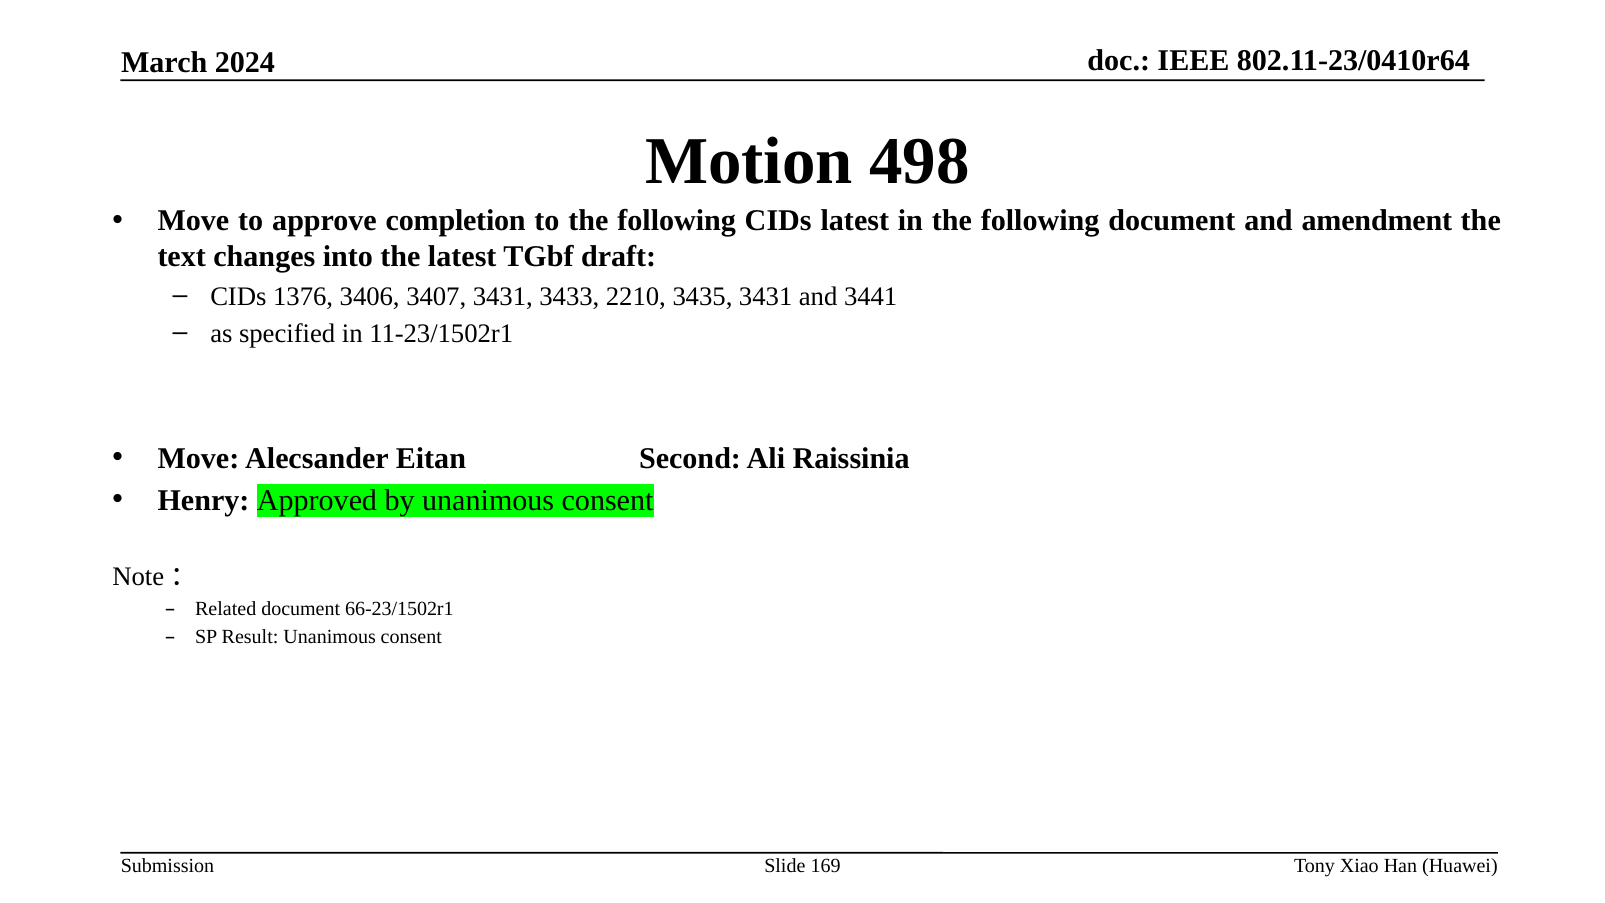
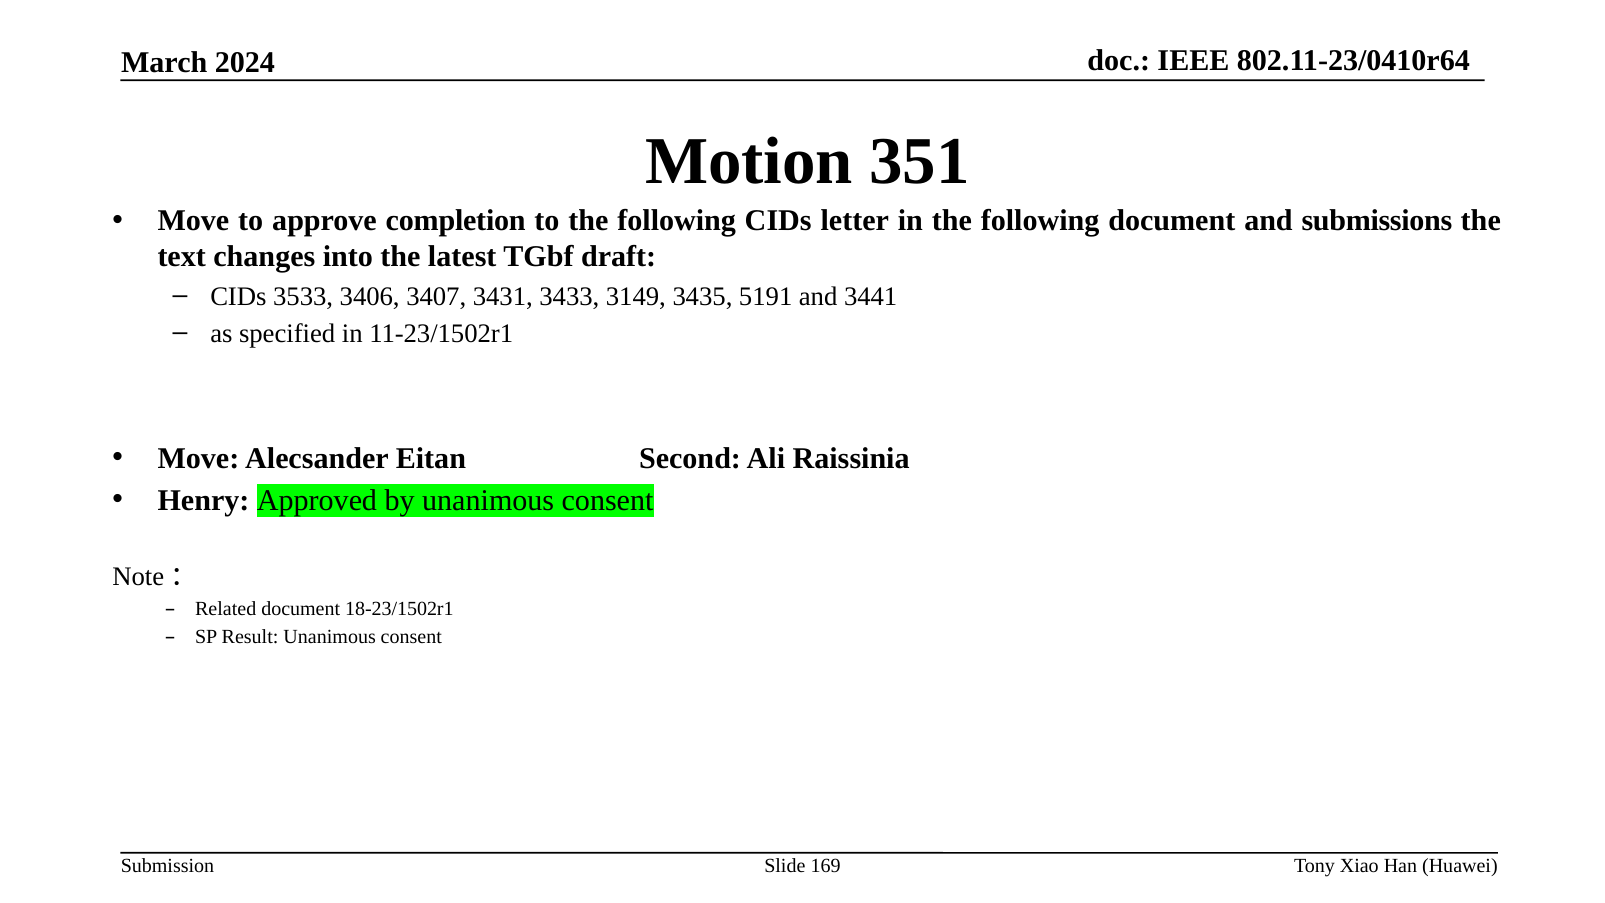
498: 498 -> 351 (920, 161)
CIDs latest: latest -> letter (855, 221)
amendment: amendment -> submissions (1377, 221)
1376: 1376 -> 3533 (303, 296)
2210: 2210 -> 3149 (636, 296)
3435 3431: 3431 -> 5191 (766, 296)
66-23/1502r1: 66-23/1502r1 -> 18-23/1502r1 (399, 609)
